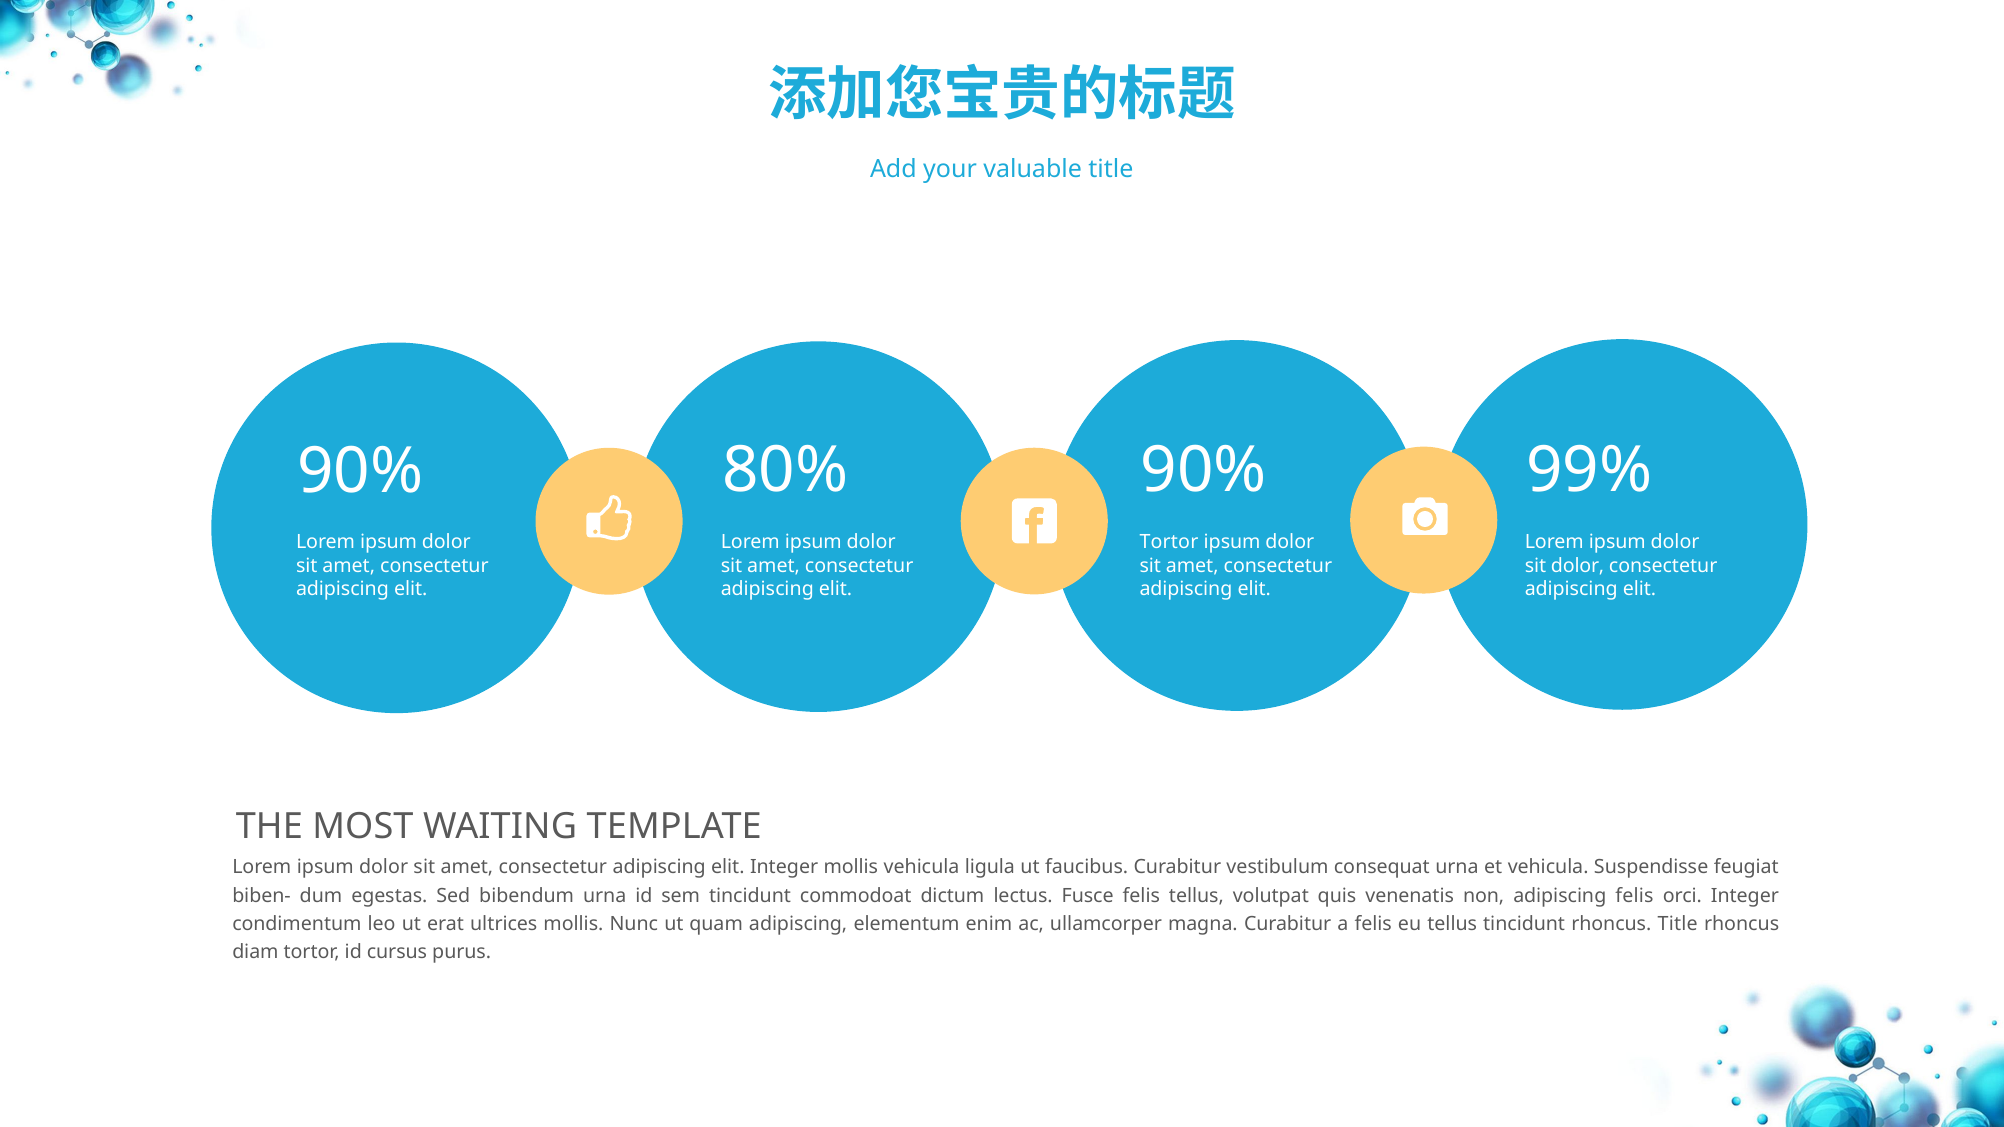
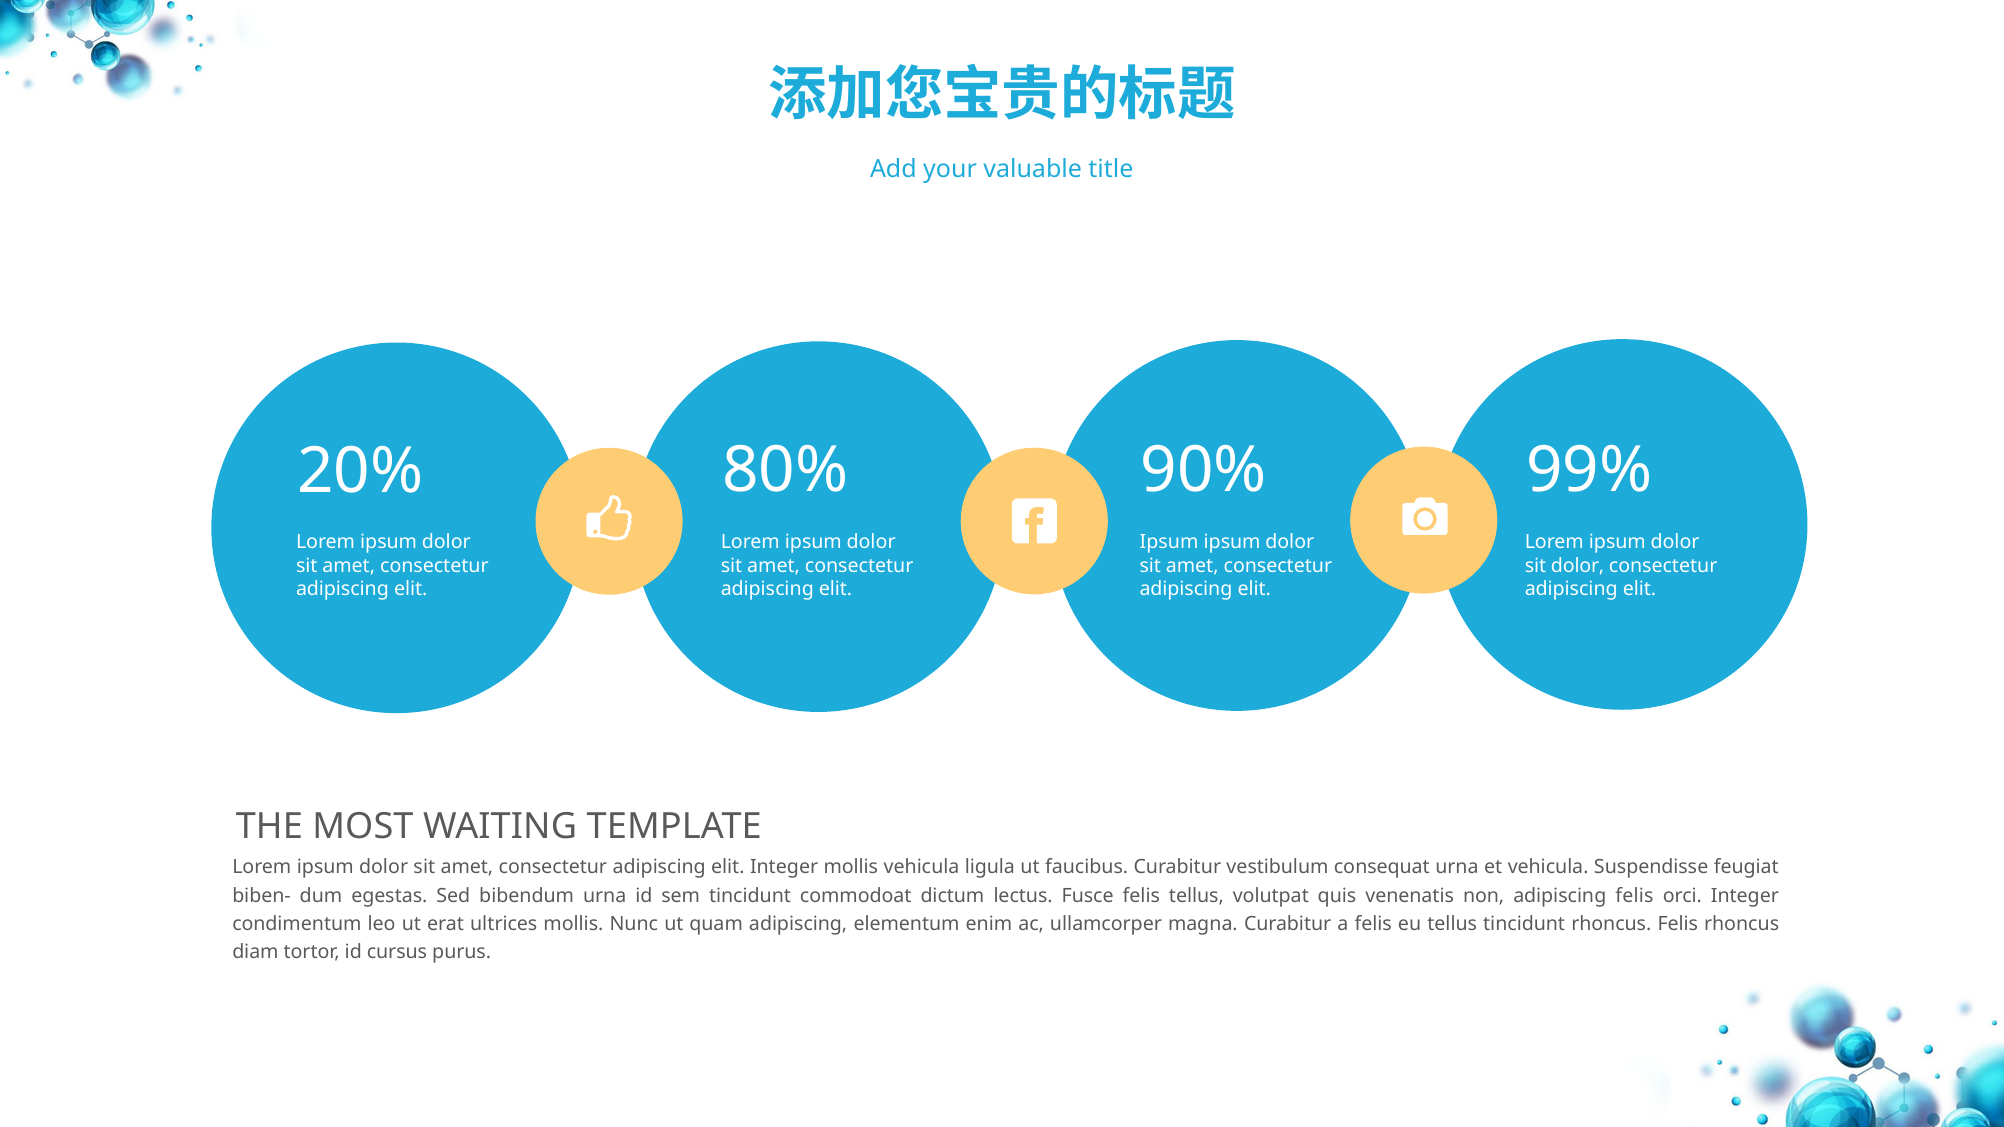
90%: 90% -> 20% (360, 471)
Tortor: Tortor -> Ipsum (1169, 542)
rhoncus Title: Title -> Felis (1678, 924)
